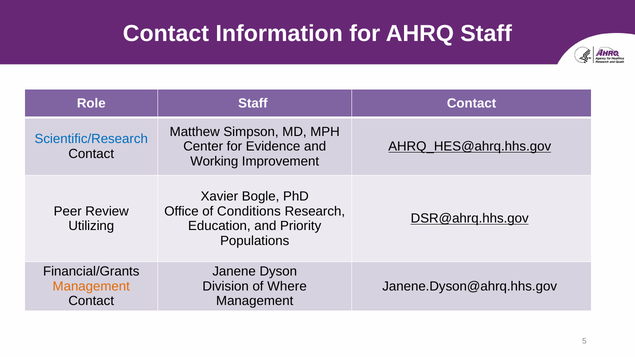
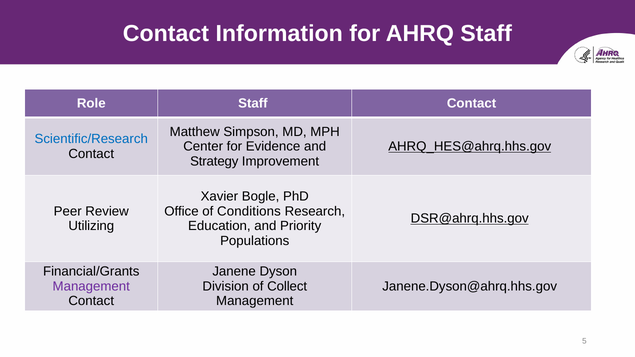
Working: Working -> Strategy (214, 161)
Management colour: orange -> purple (91, 286)
Where: Where -> Collect (287, 286)
